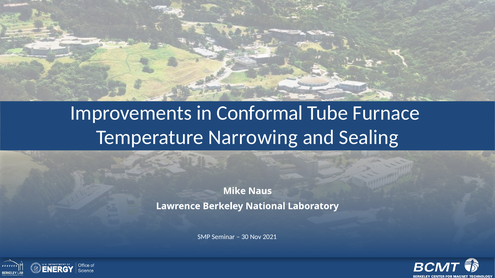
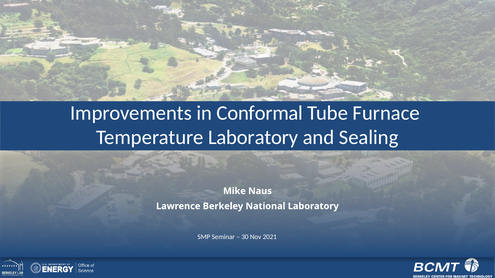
Temperature Narrowing: Narrowing -> Laboratory (253, 138)
